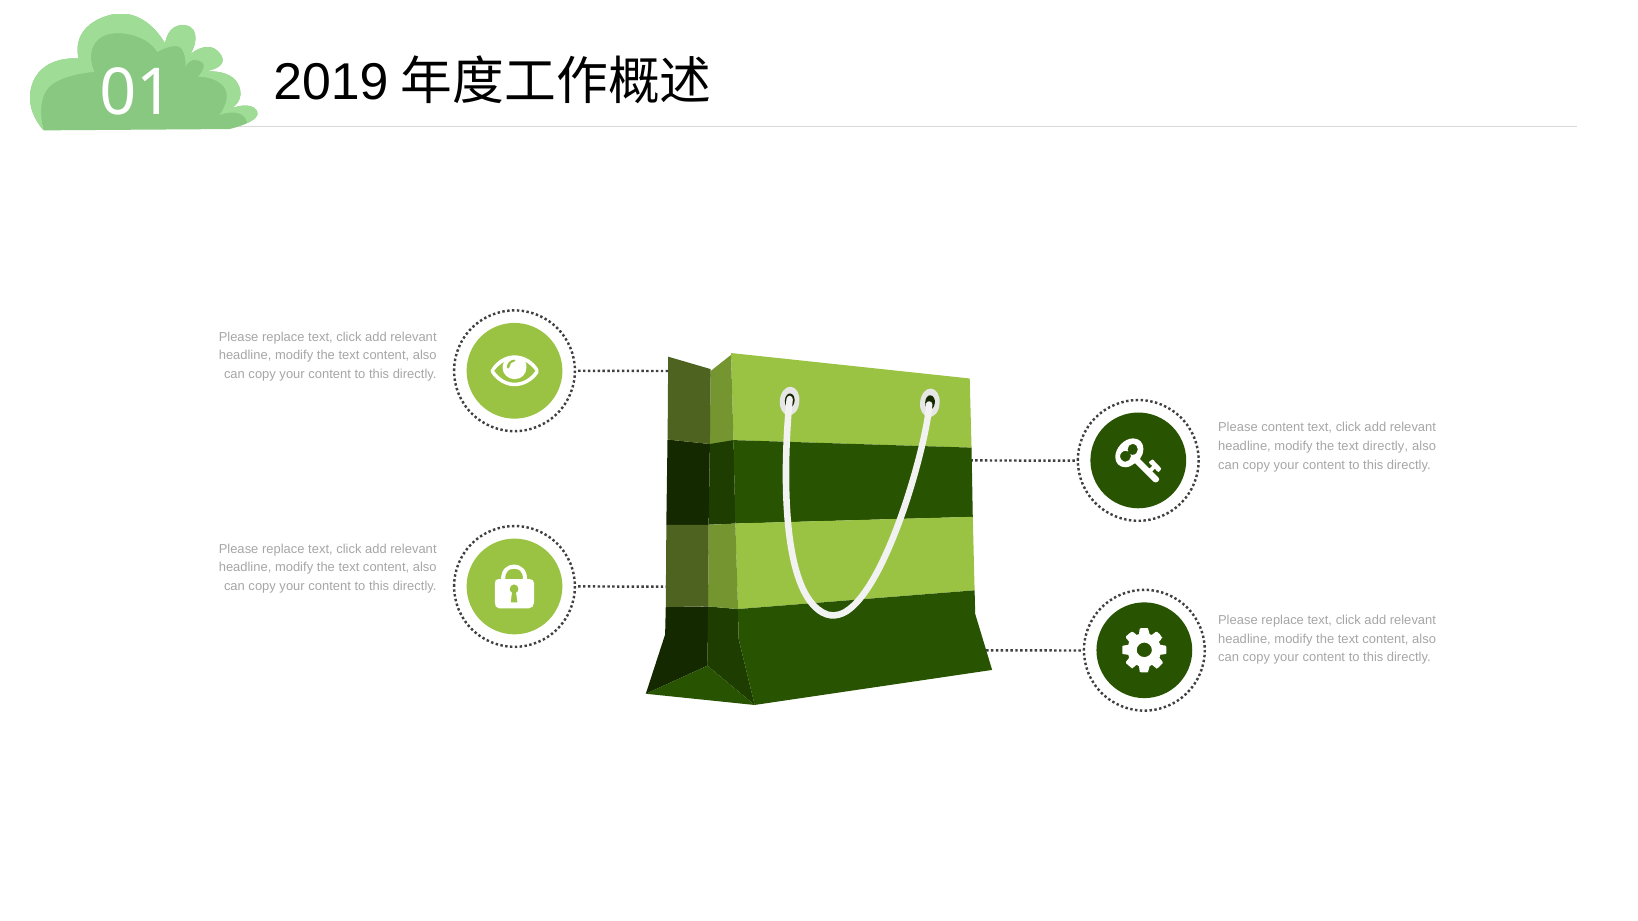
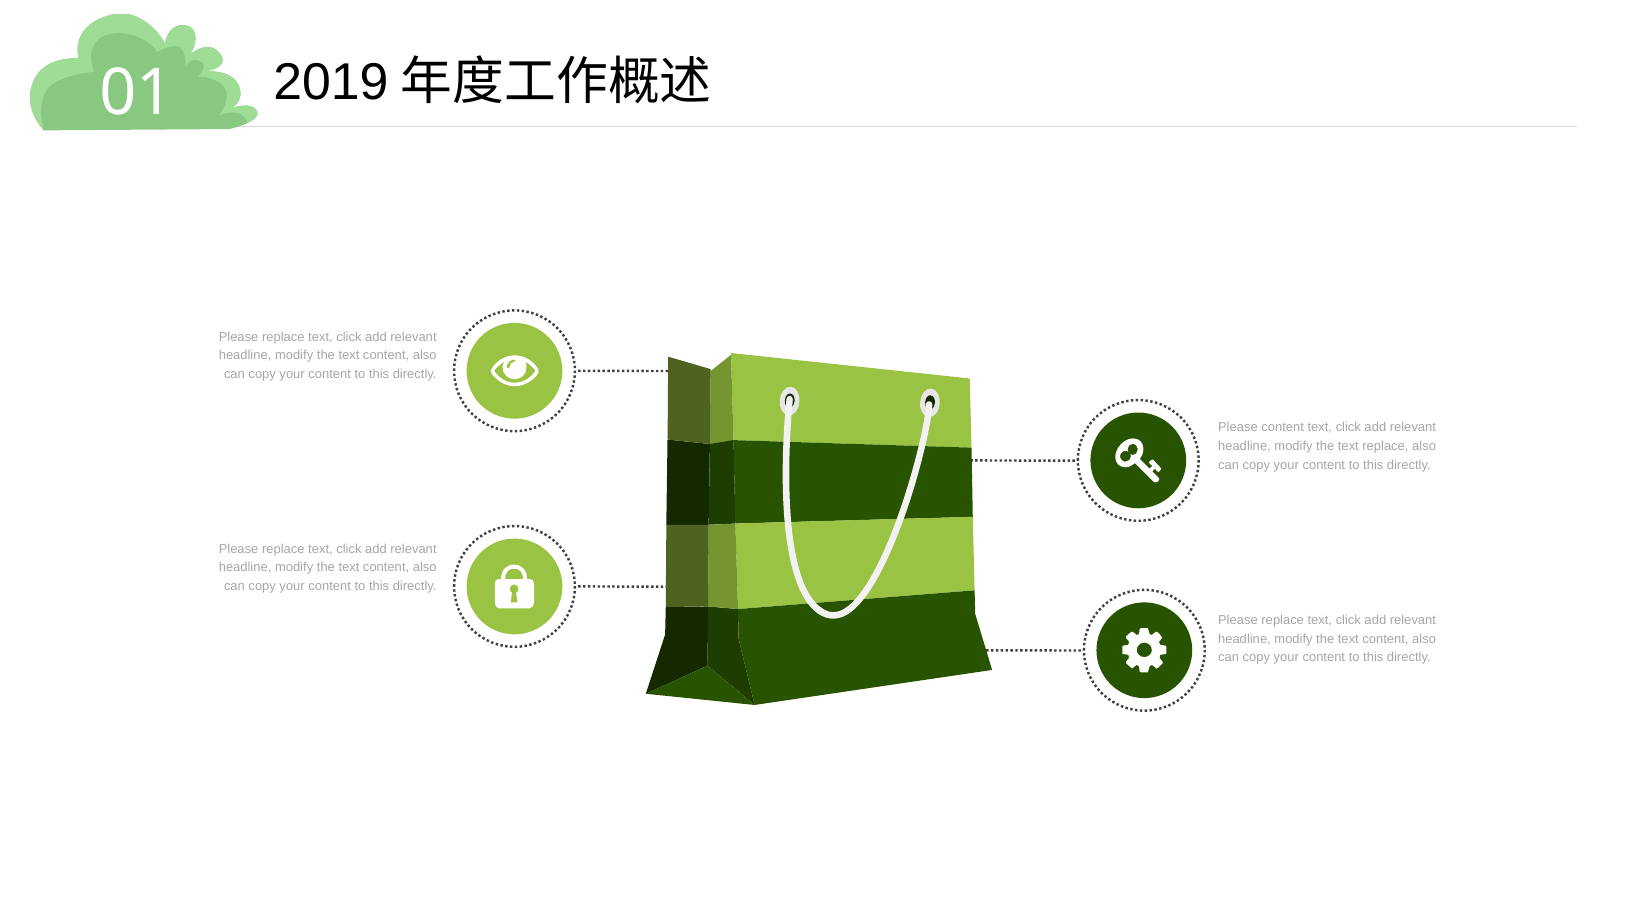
text directly: directly -> replace (1385, 446)
